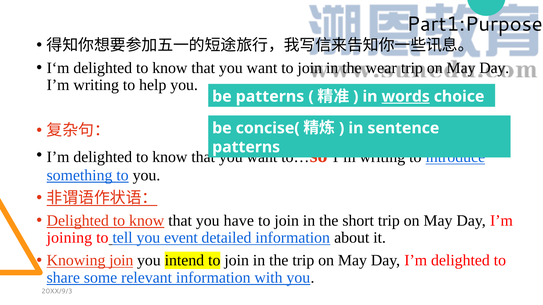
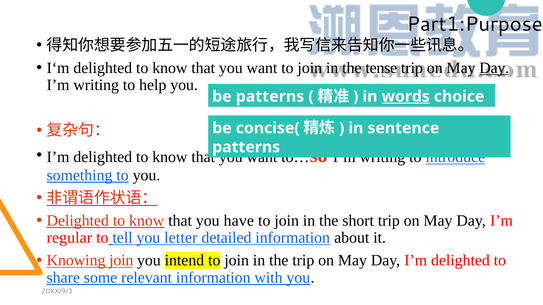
wear: wear -> tense (381, 68)
Day underline: none -> present (494, 68)
joining: joining -> regular (69, 238)
event: event -> letter (181, 238)
